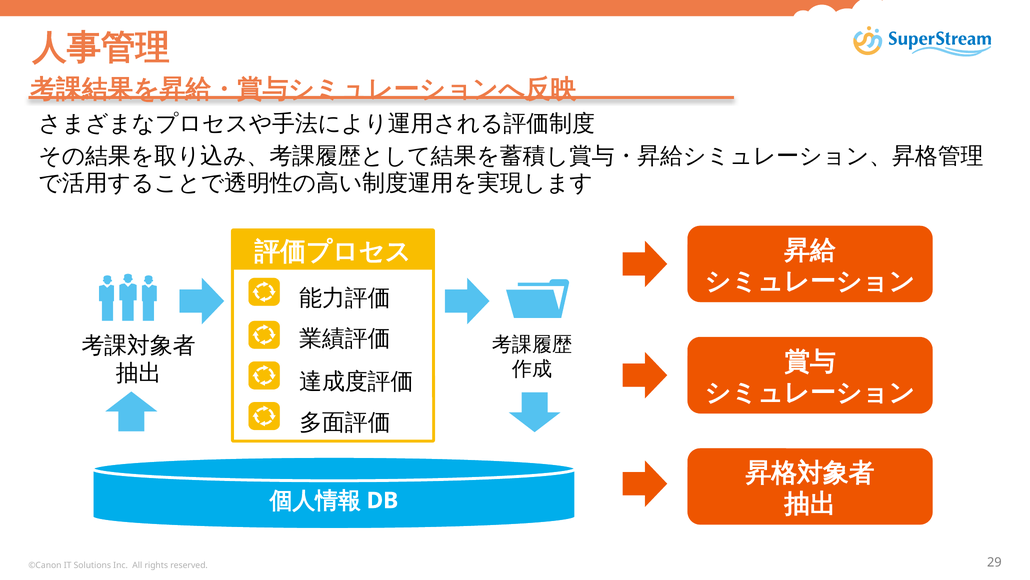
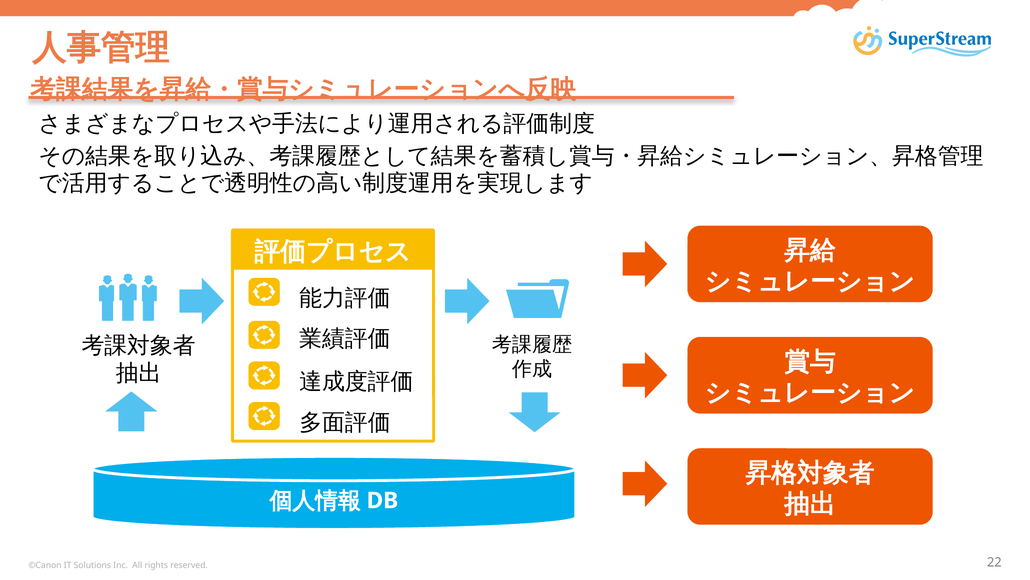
29: 29 -> 22 (994, 562)
